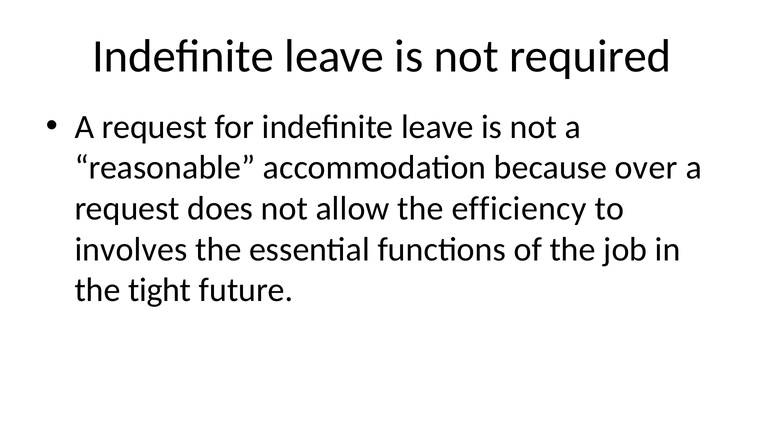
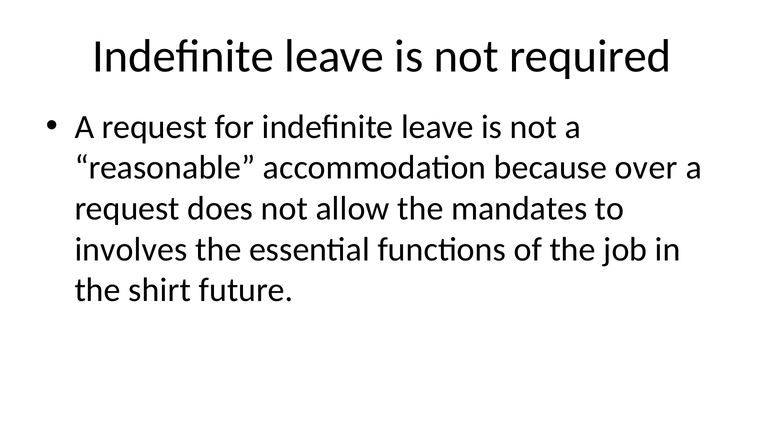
efficiency: efficiency -> mandates (519, 208)
tight: tight -> shirt (160, 290)
